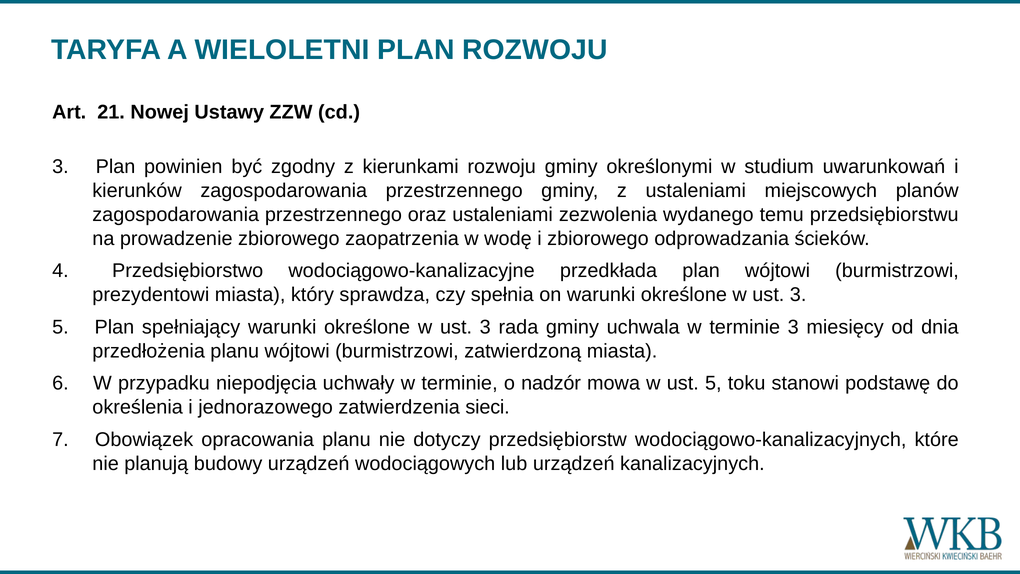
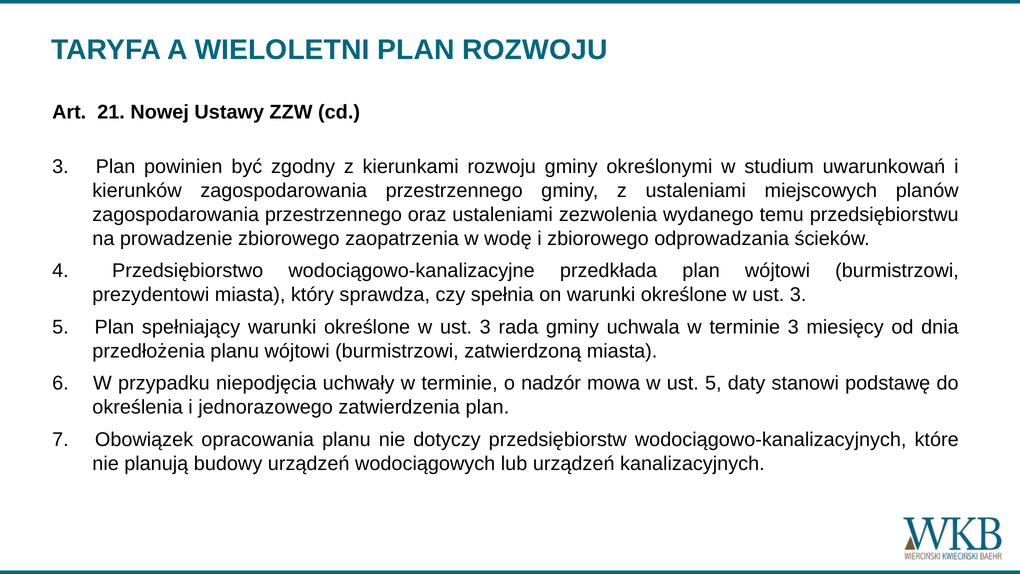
toku: toku -> daty (747, 383)
zatwierdzenia sieci: sieci -> plan (487, 407)
